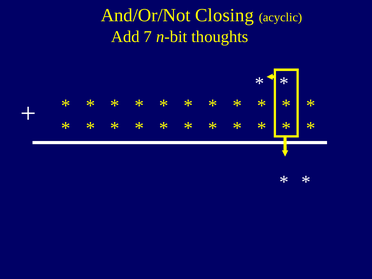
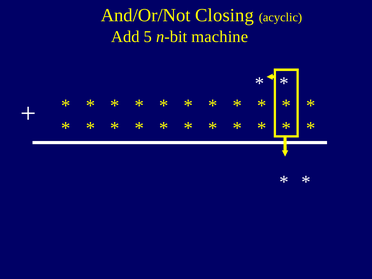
7: 7 -> 5 (148, 37)
thoughts: thoughts -> machine (220, 37)
